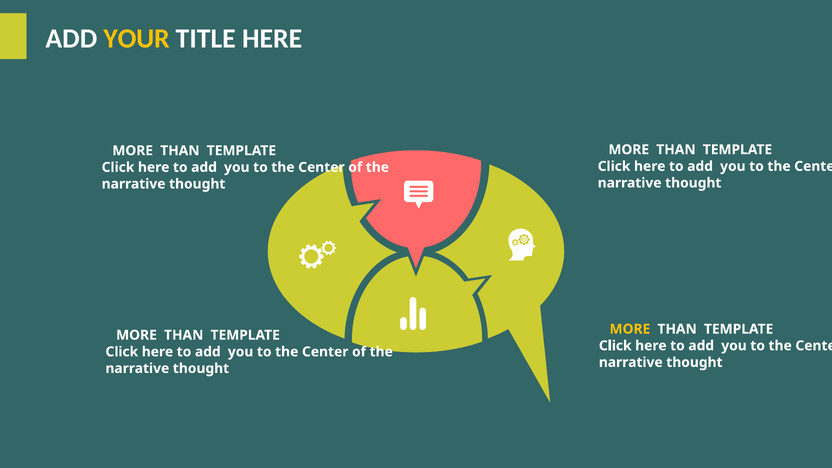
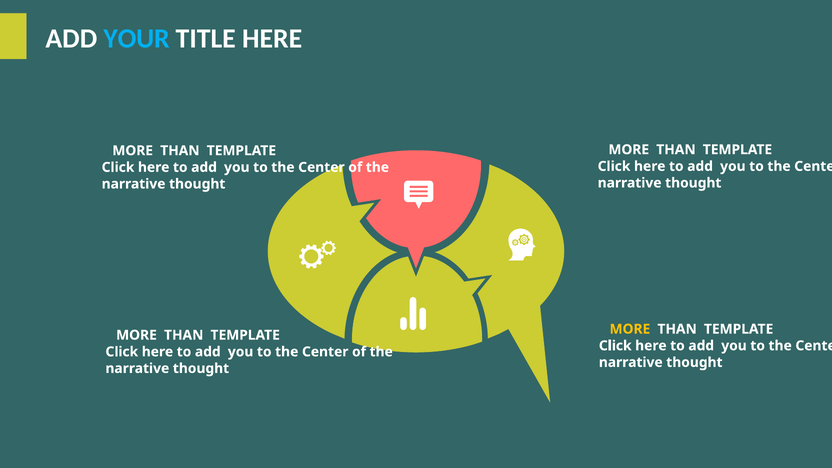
YOUR colour: yellow -> light blue (137, 39)
